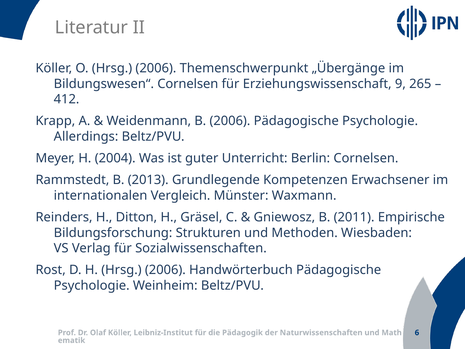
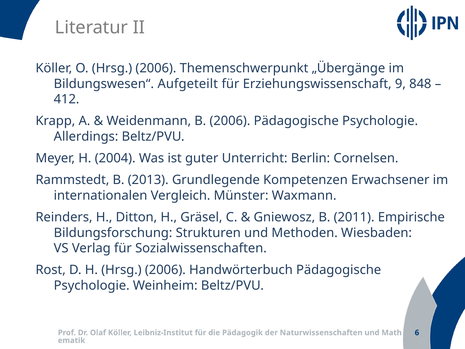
Bildungswesen“ Cornelsen: Cornelsen -> Aufgeteilt (188, 84)
265: 265 -> 848 (420, 84)
